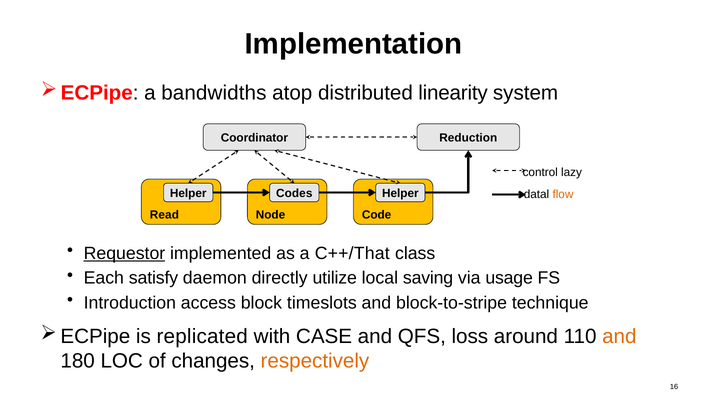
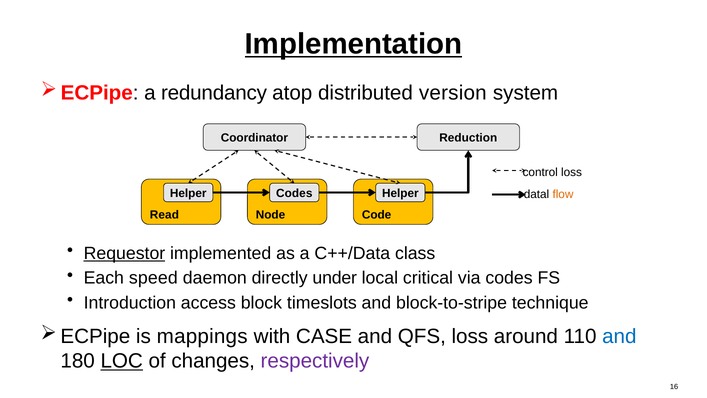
Implementation underline: none -> present (353, 44)
bandwidths: bandwidths -> redundancy (214, 93)
linearity: linearity -> version (453, 93)
control lazy: lazy -> loss (572, 172)
C++/That: C++/That -> C++/Data (352, 253)
satisfy: satisfy -> speed (153, 278)
utilize: utilize -> under (335, 278)
saving: saving -> critical (428, 278)
via usage: usage -> codes (509, 278)
replicated: replicated -> mappings (202, 336)
and colour: orange -> blue (619, 336)
LOC underline: none -> present (122, 361)
respectively colour: orange -> purple (315, 361)
